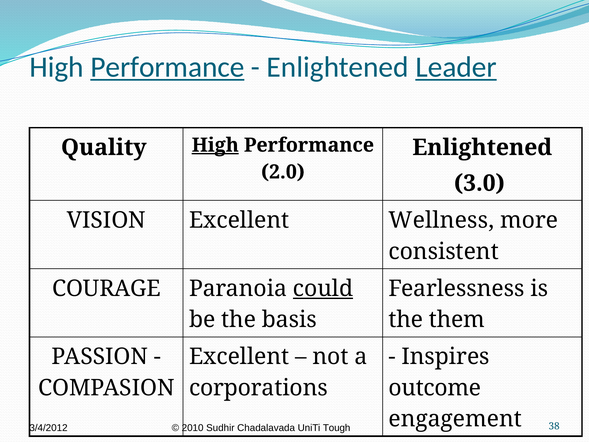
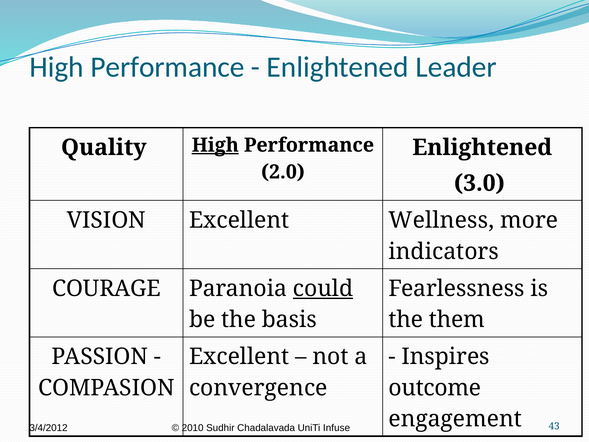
Performance underline: present -> none (167, 67)
Leader underline: present -> none (456, 67)
consistent: consistent -> indicators (444, 251)
corporations: corporations -> convergence (258, 388)
38: 38 -> 43 (554, 426)
Tough: Tough -> Infuse (337, 428)
